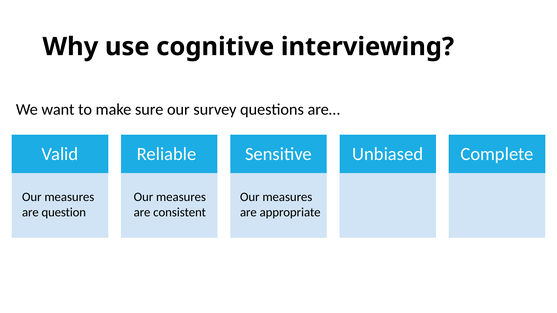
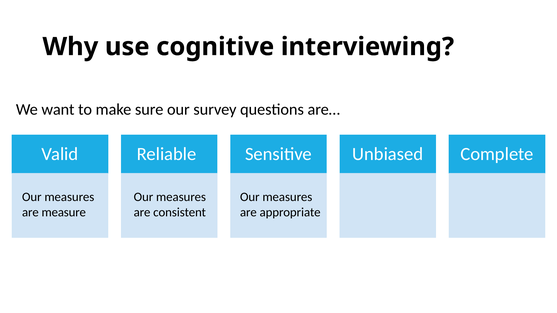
question: question -> measure (64, 212)
